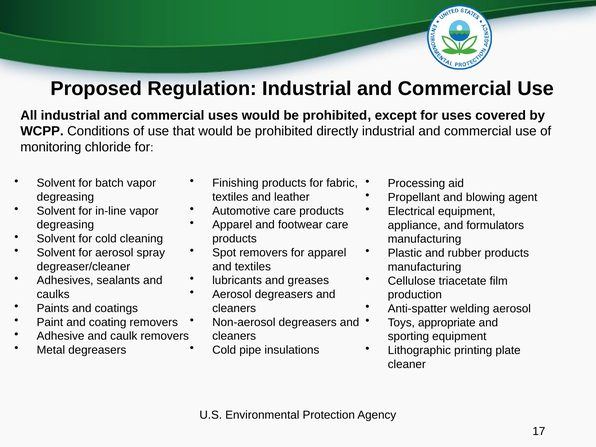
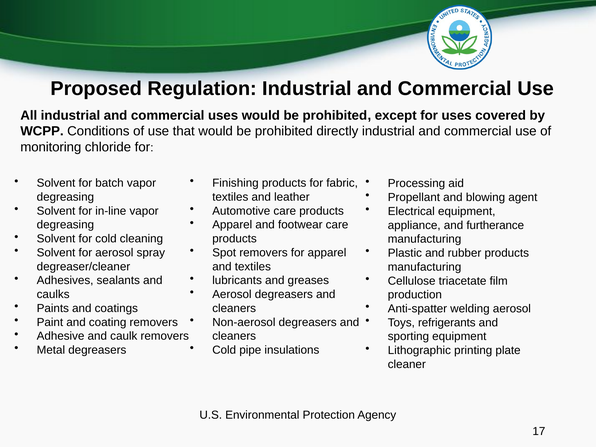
formulators: formulators -> furtherance (495, 225)
appropriate: appropriate -> refrigerants (447, 323)
